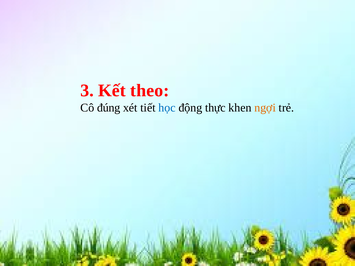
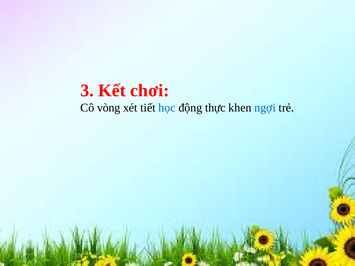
theo: theo -> chơi (150, 91)
đúng: đúng -> vòng (109, 108)
ngợi colour: orange -> blue (265, 108)
